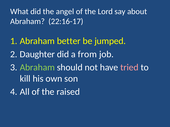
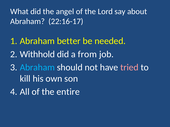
jumped: jumped -> needed (110, 41)
Daughter: Daughter -> Withhold (37, 54)
Abraham colour: light green -> light blue (37, 68)
raised: raised -> entire (68, 92)
